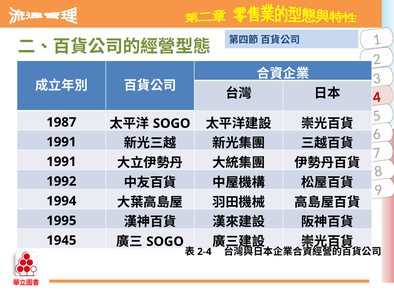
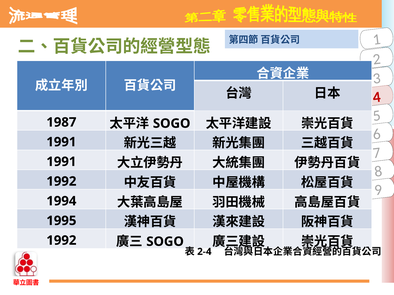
1945: 1945 -> 1992 (61, 241)
